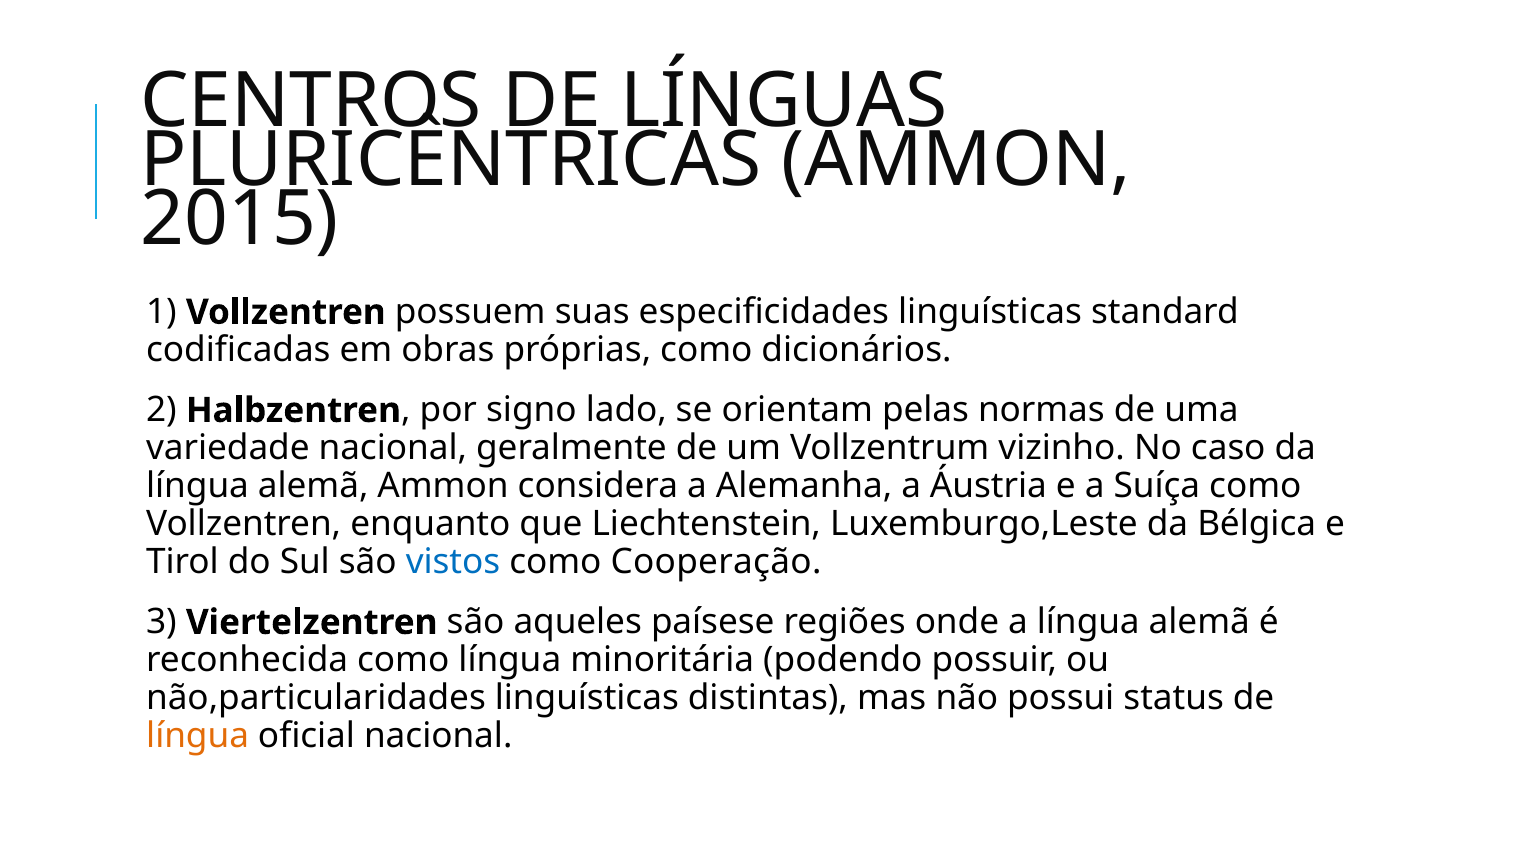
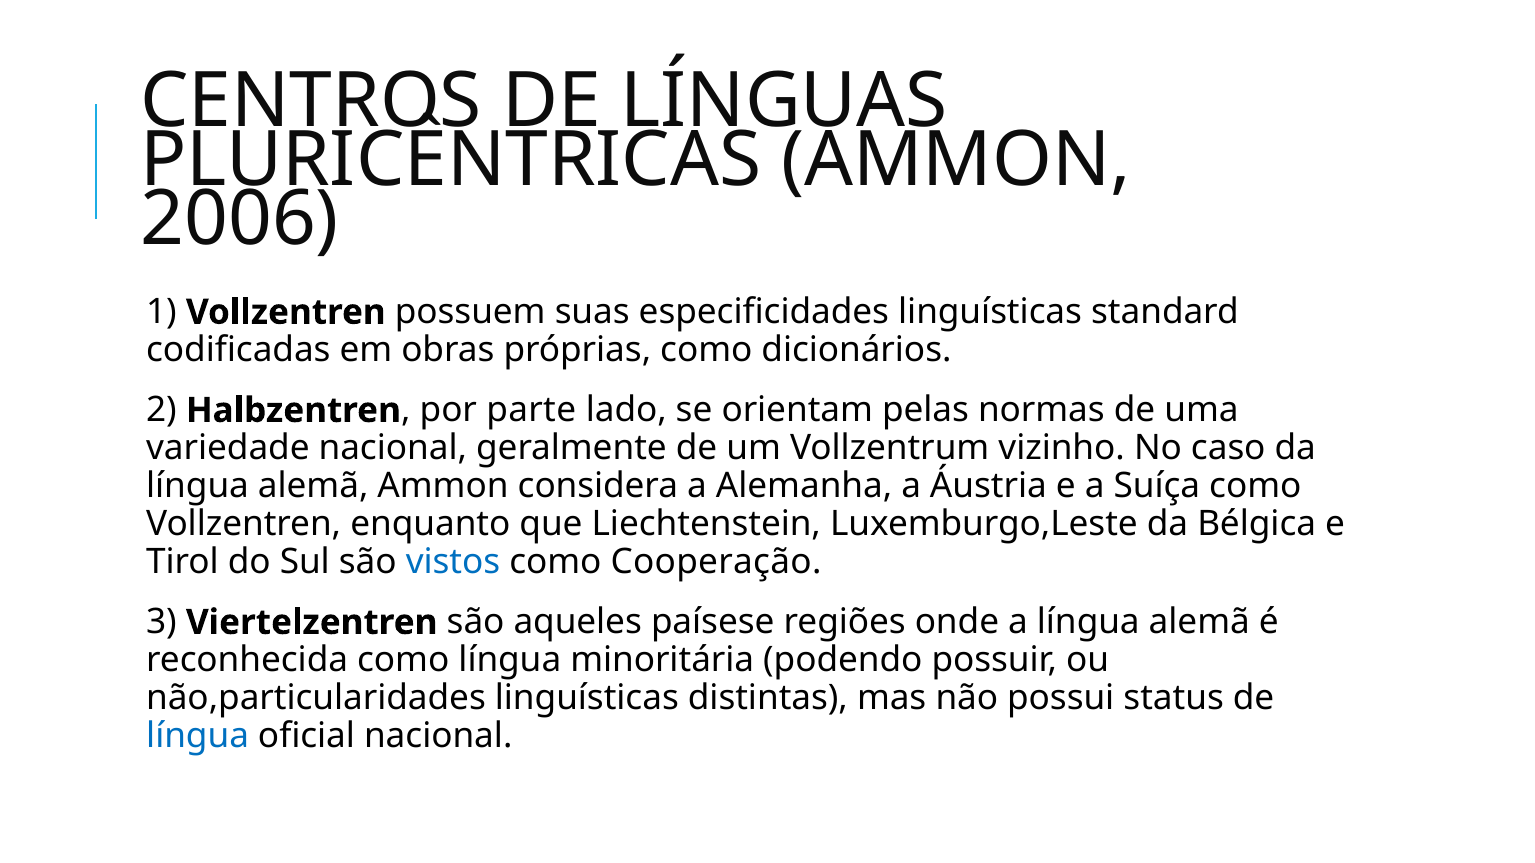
2015: 2015 -> 2006 (240, 219)
signo: signo -> parte (531, 411)
língua colour: orange -> blue (198, 736)
